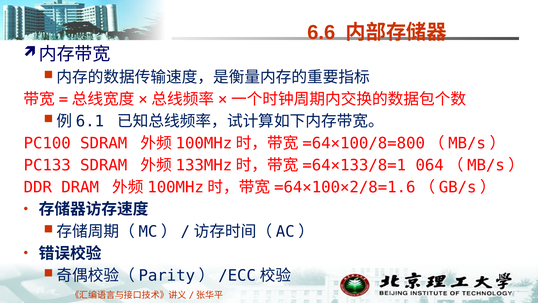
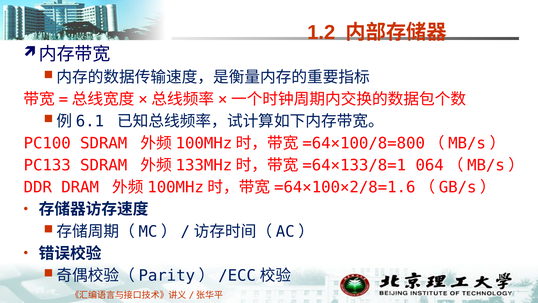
6.6: 6.6 -> 1.2 (321, 32)
